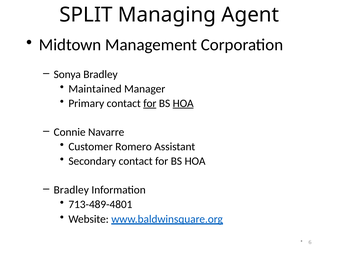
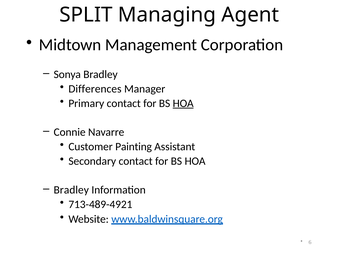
Maintained: Maintained -> Differences (95, 89)
for underline: present -> none (150, 103)
Romero: Romero -> Painting (134, 146)
713-489-4801: 713-489-4801 -> 713-489-4921 (100, 204)
